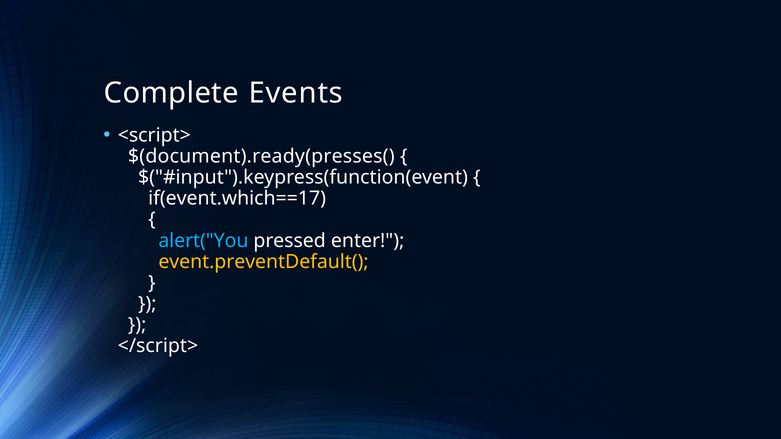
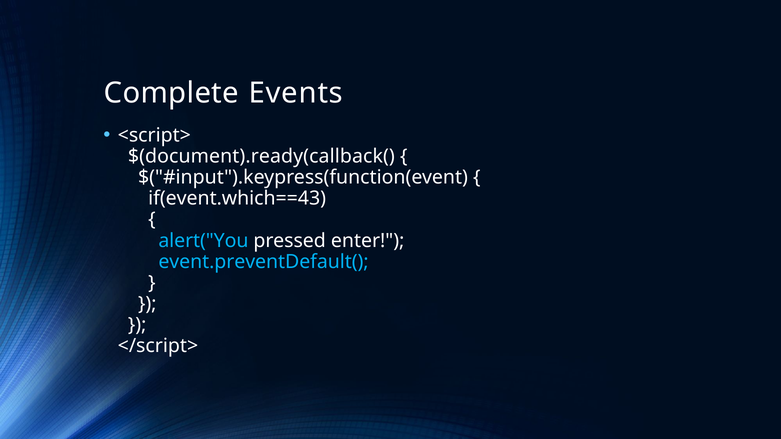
$(document).ready(presses(: $(document).ready(presses( -> $(document).ready(callback( (261, 156)
if(event.which==17: if(event.which==17 -> if(event.which==43 (237, 199)
event.preventDefault( colour: yellow -> light blue (263, 262)
